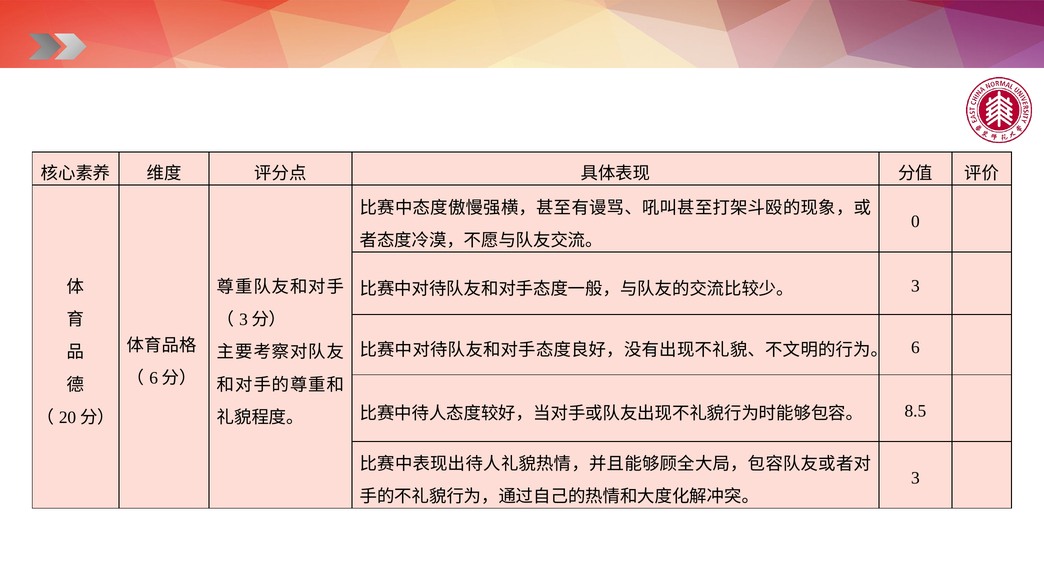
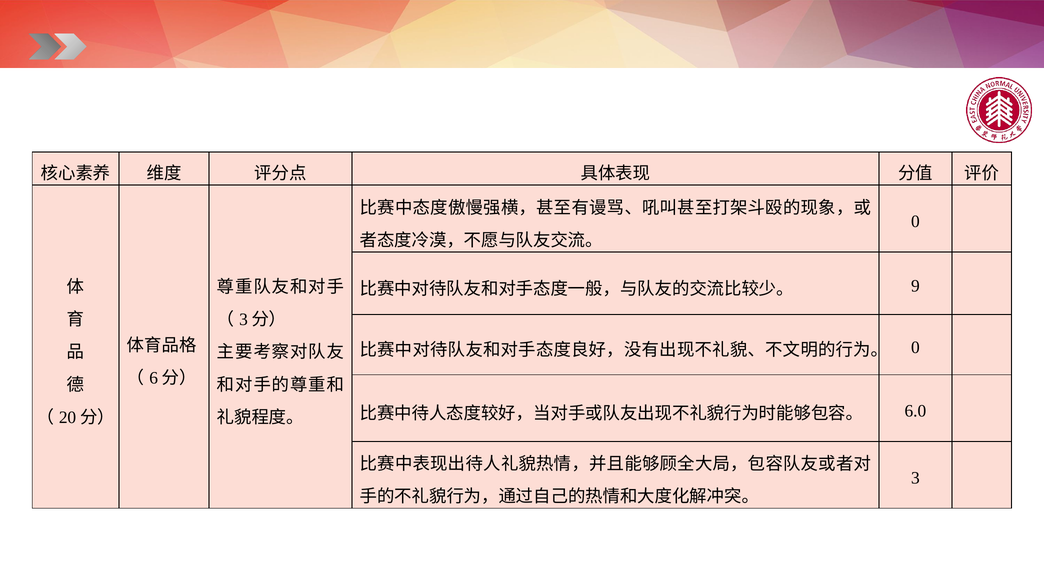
3: 3 -> 9 (915, 286)
6: 6 -> 0 (915, 348)
8.5: 8.5 -> 6.0 (915, 411)
